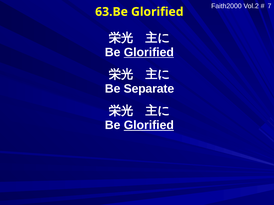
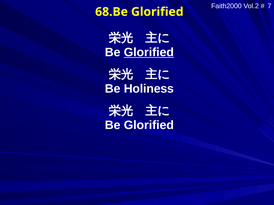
63.Be: 63.Be -> 68.Be (112, 12)
Separate: Separate -> Holiness (149, 89)
Glorified underline: present -> none (149, 125)
